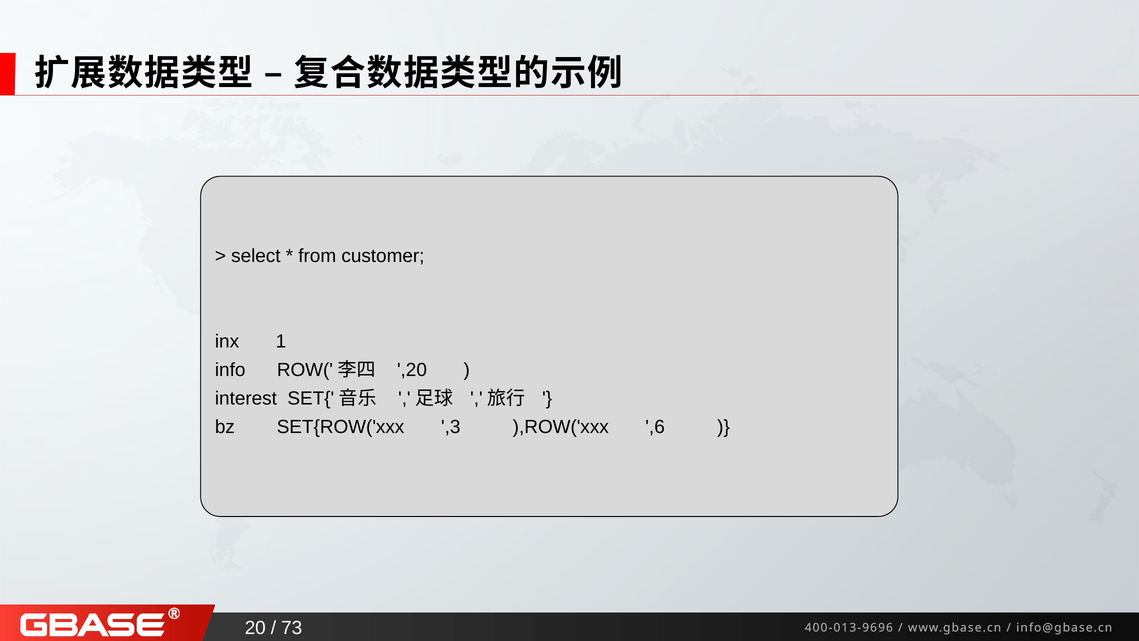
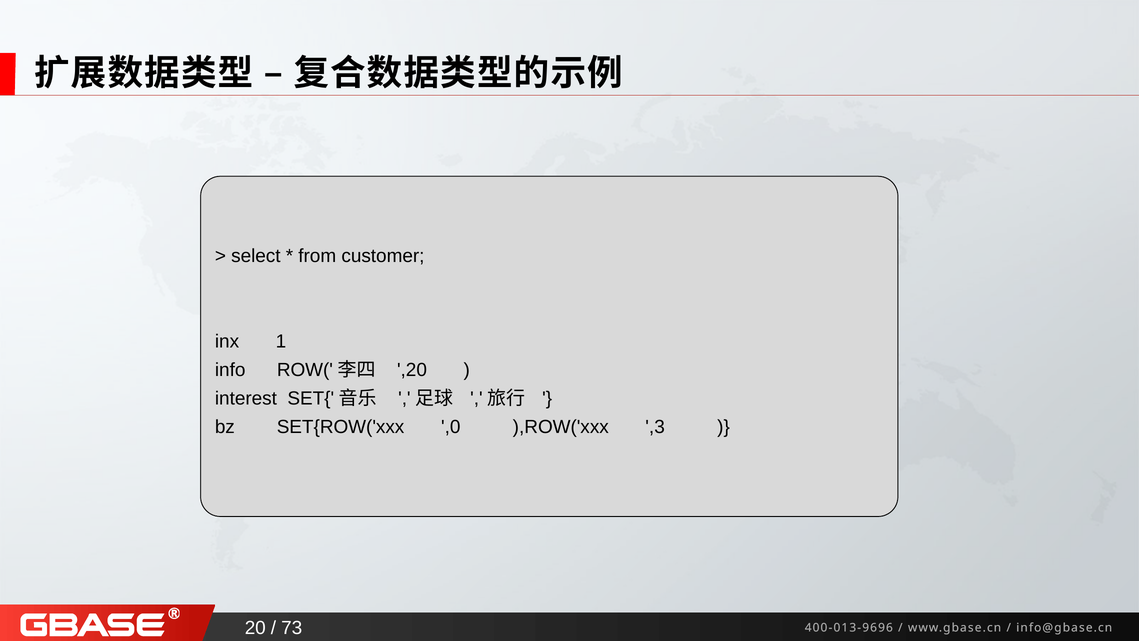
,3: ,3 -> ,0 (451, 427)
,6: ,6 -> ,3 (655, 427)
